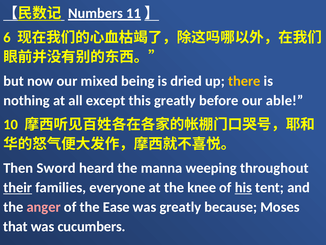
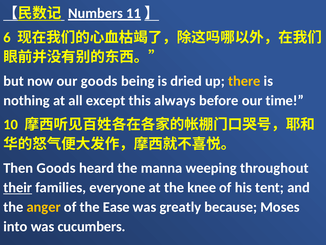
our mixed: mixed -> goods (99, 81)
this greatly: greatly -> always (175, 100)
able: able -> time (285, 100)
Then Sword: Sword -> Goods (56, 168)
his underline: present -> none (243, 187)
anger colour: pink -> yellow (44, 207)
that: that -> into (15, 226)
